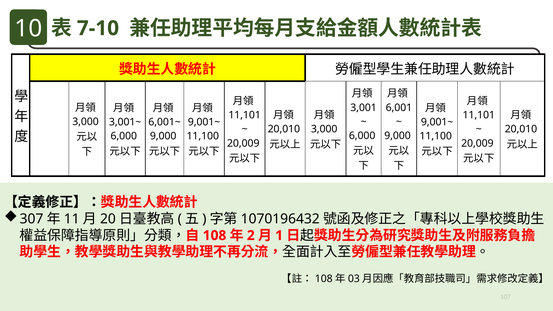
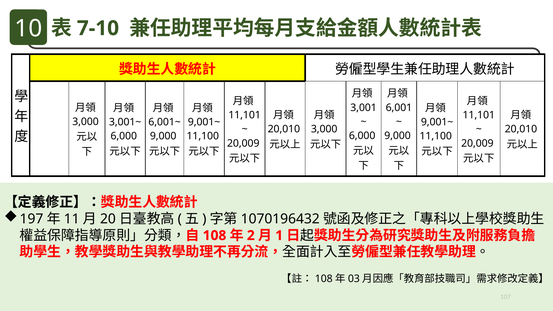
307: 307 -> 197 (31, 219)
